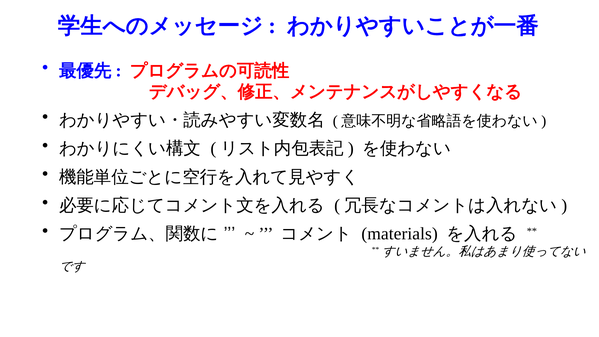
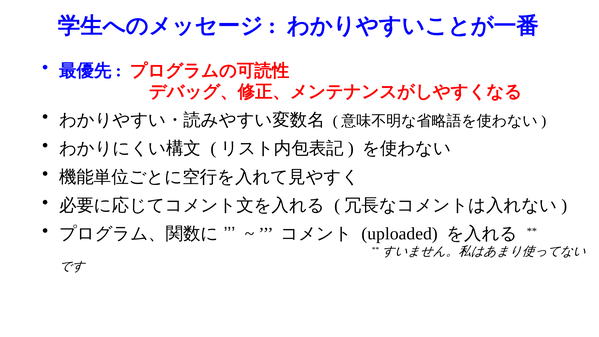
materials: materials -> uploaded (400, 234)
